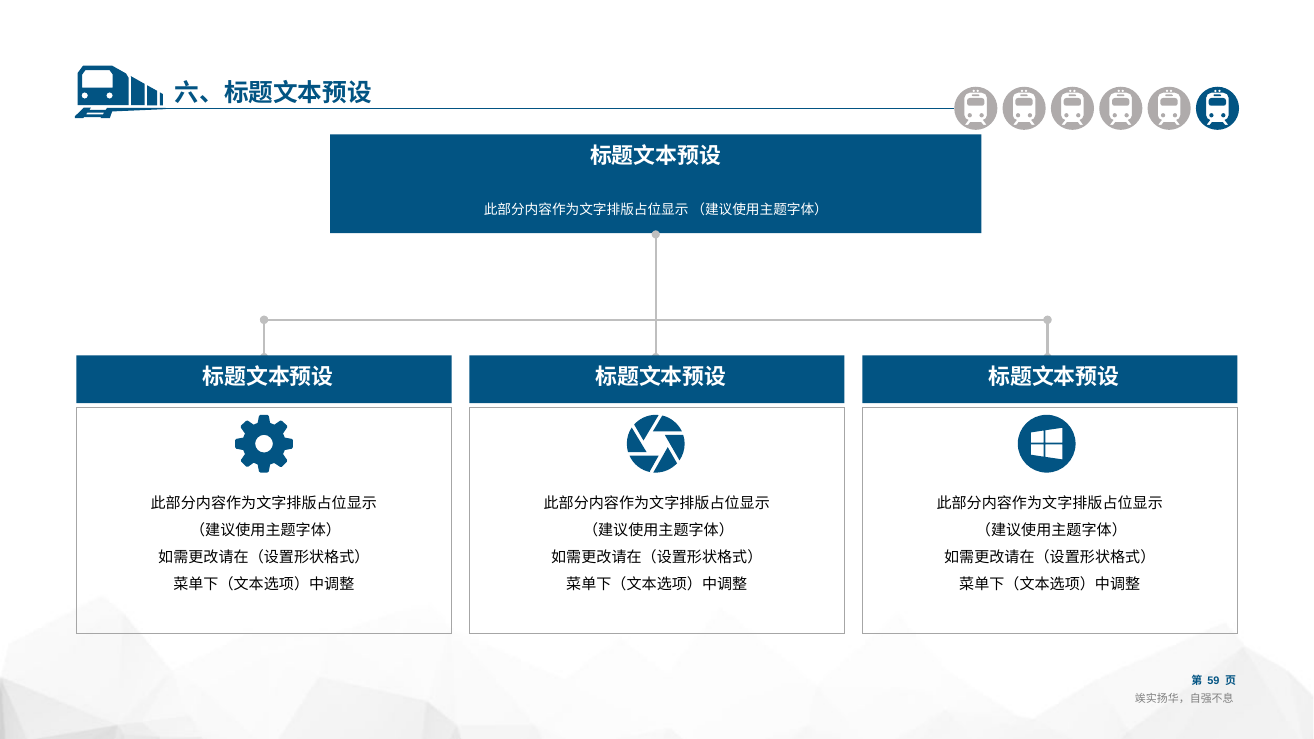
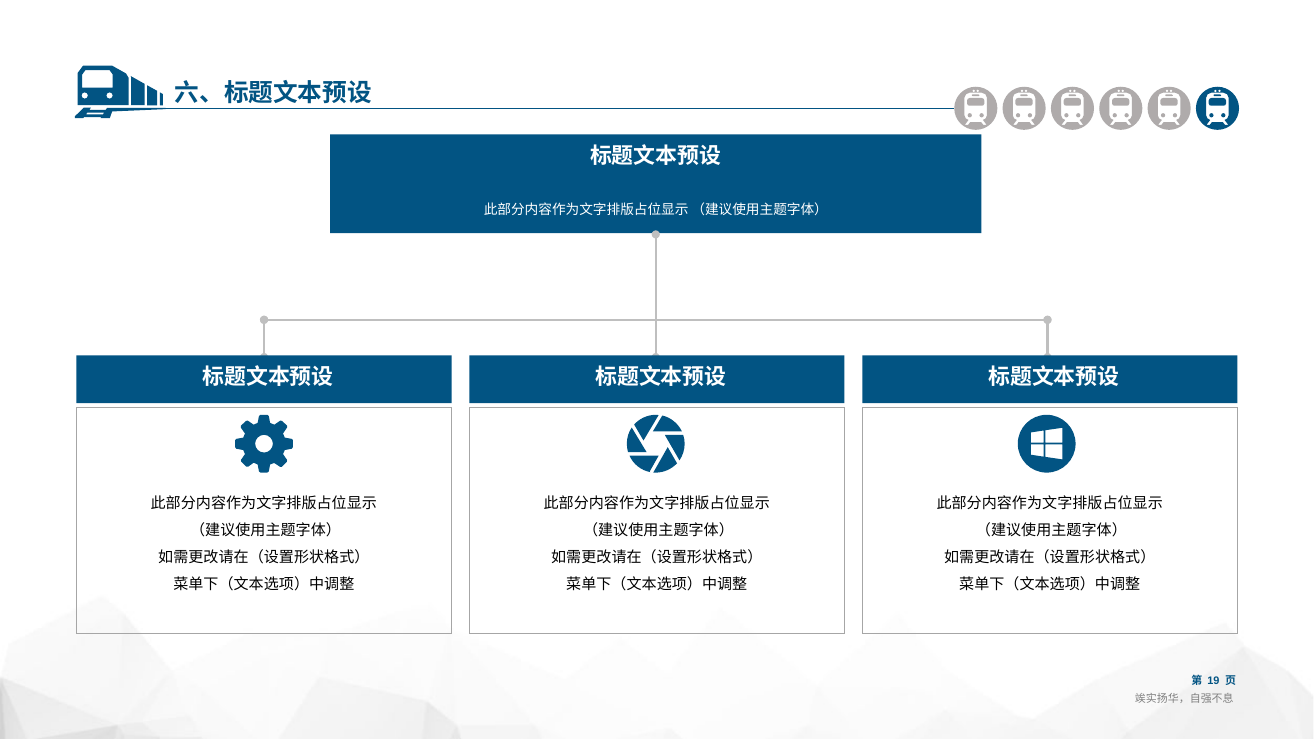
59: 59 -> 19 (1213, 681)
